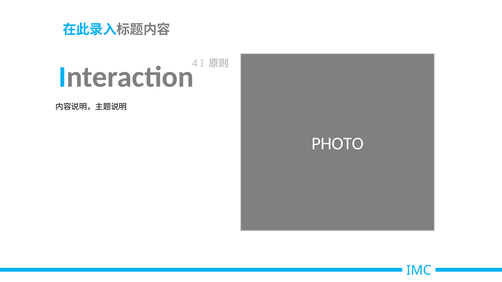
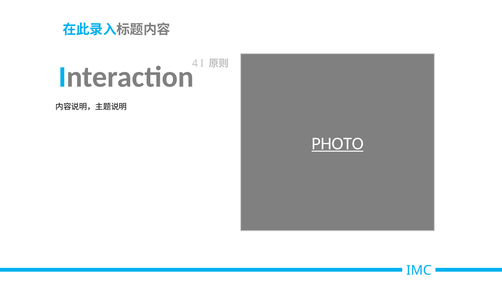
PHOTO underline: none -> present (338, 144)
